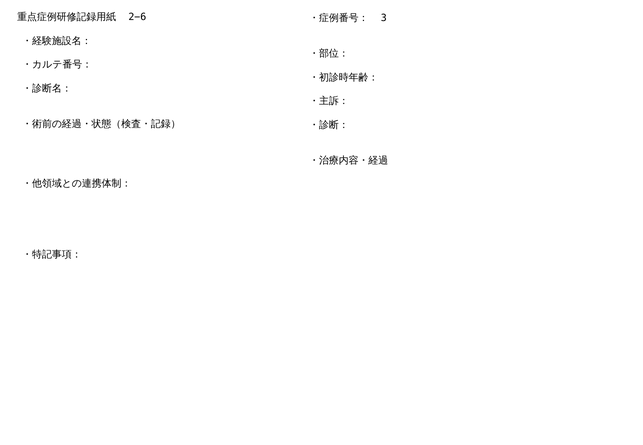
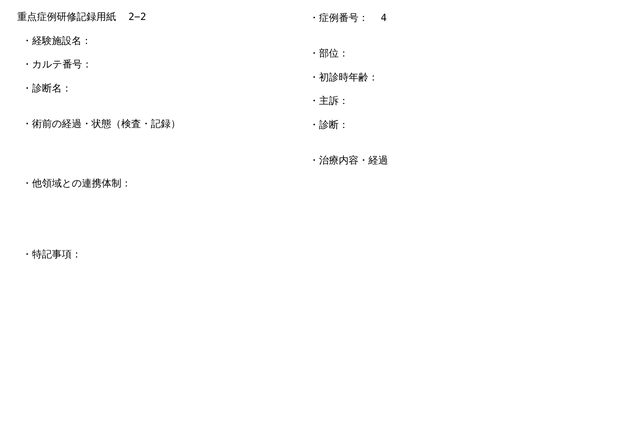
2−6: 2−6 -> 2−2 (137, 17)
3: 3 -> 4 (384, 18)
